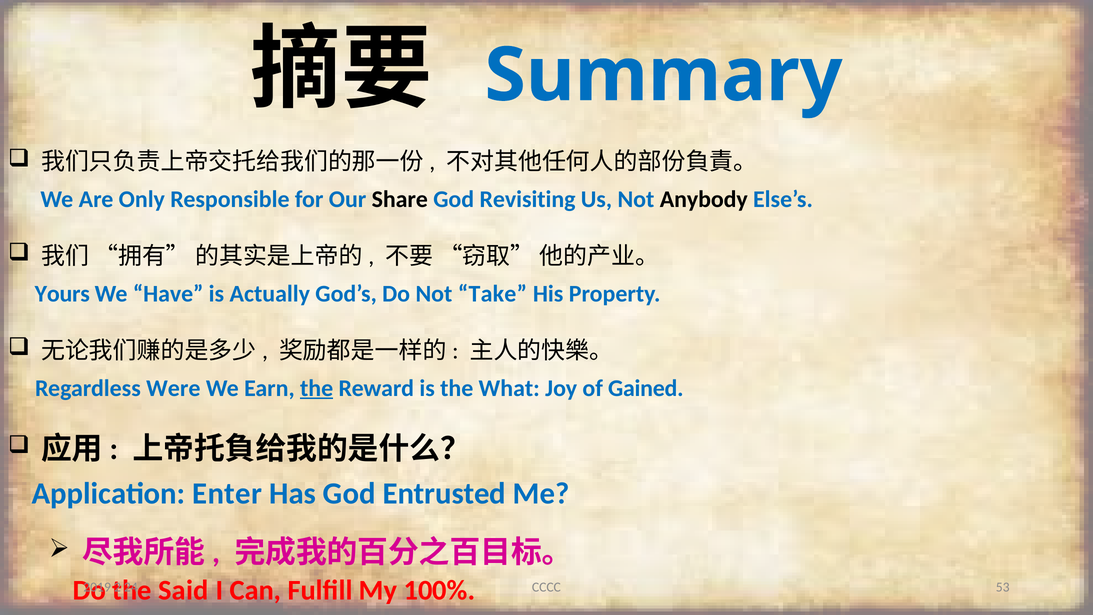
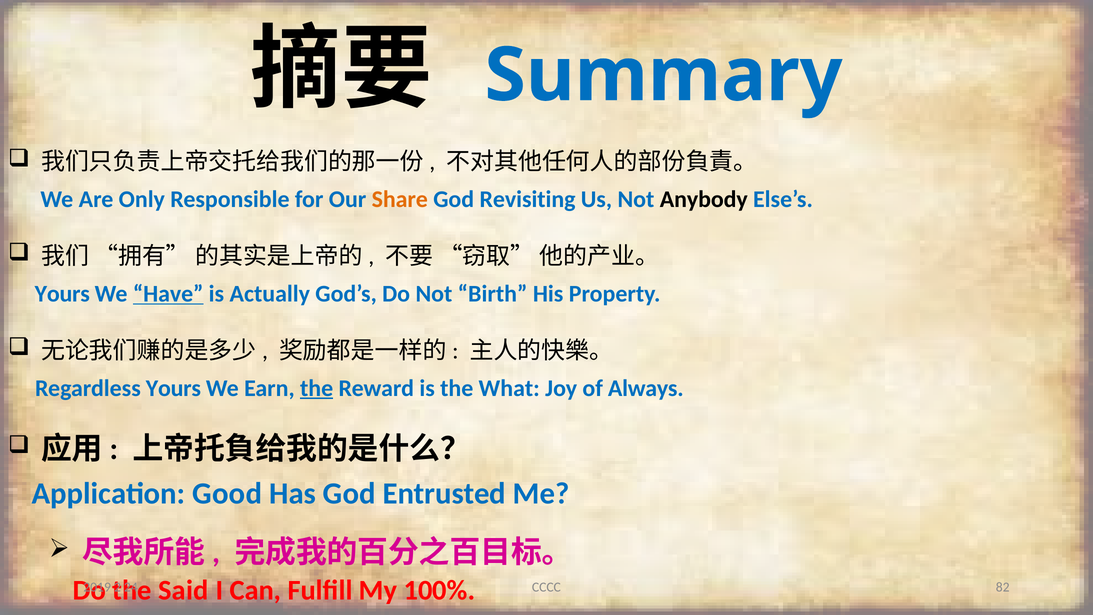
Share colour: black -> orange (400, 199)
Have underline: none -> present (168, 294)
Take: Take -> Birth (493, 294)
Regardless Were: Were -> Yours (173, 388)
Gained: Gained -> Always (646, 388)
Enter: Enter -> Good (227, 494)
53: 53 -> 82 (1003, 587)
